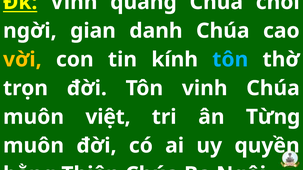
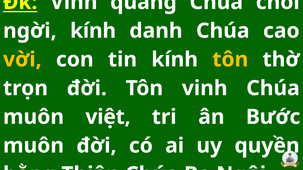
ngời gian: gian -> kính (93, 31)
tôn colour: light blue -> yellow (230, 60)
Từng: Từng -> Bước (273, 117)
